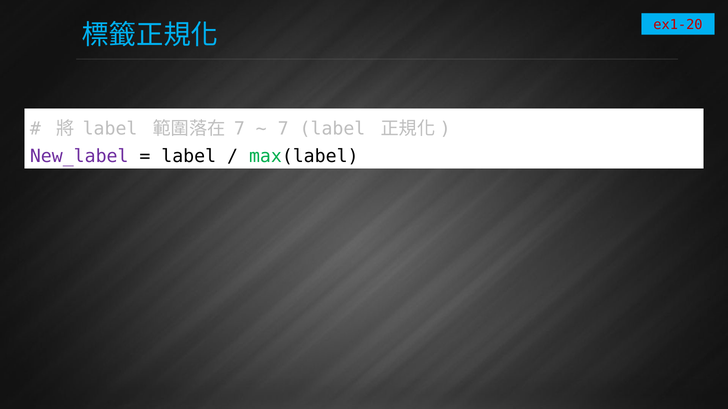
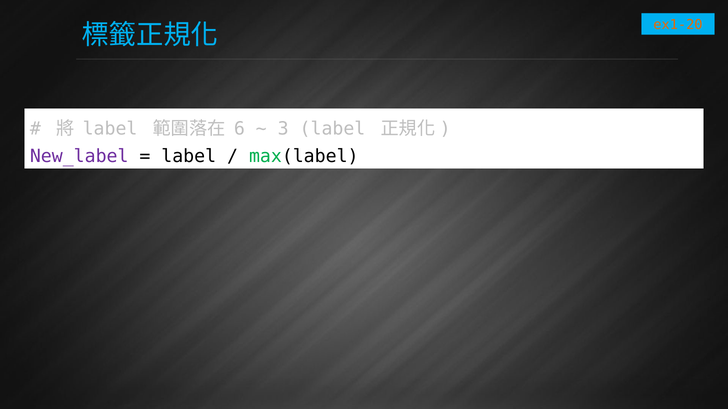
ex1-20 colour: red -> orange (678, 25)
7: 7 -> 6 (239, 129)
7: 7 -> 3 (283, 129)
